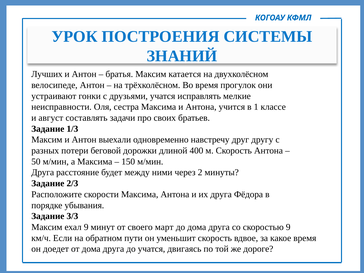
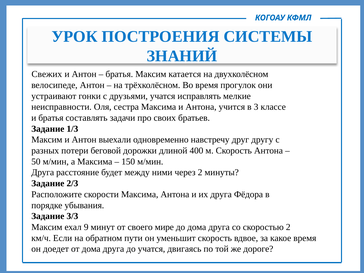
Лучших: Лучших -> Свежих (47, 74)
1: 1 -> 3 (256, 107)
и август: август -> братья (51, 118)
март: март -> мире (164, 227)
скоростью 9: 9 -> 2 (288, 227)
